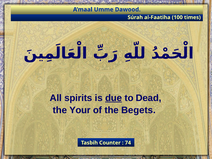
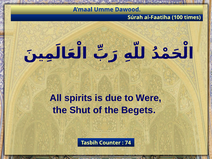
due underline: present -> none (114, 98)
Dead: Dead -> Were (149, 98)
Your: Your -> Shut (80, 110)
